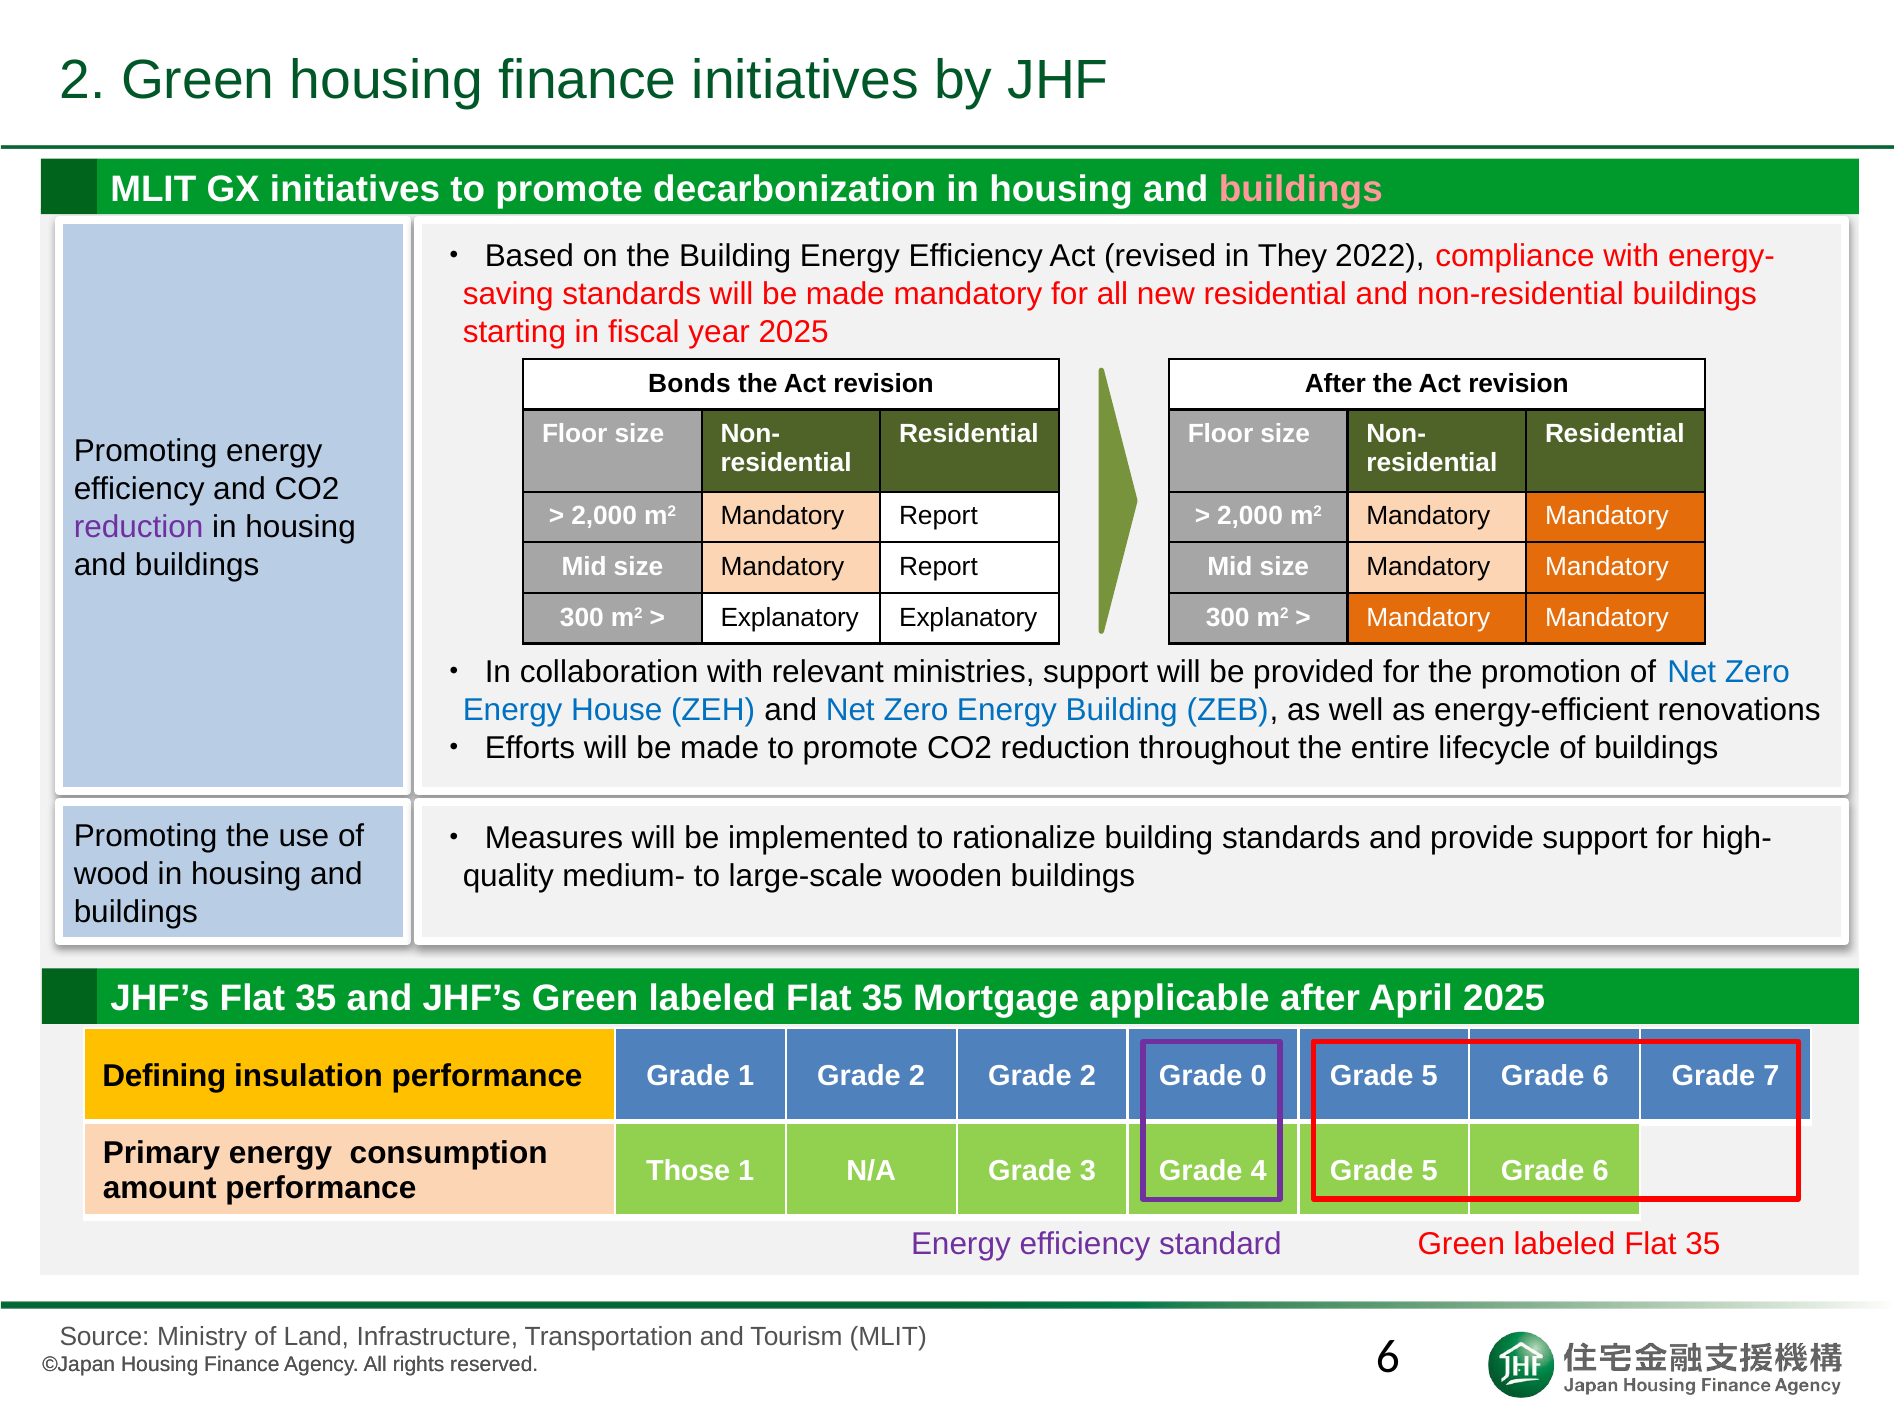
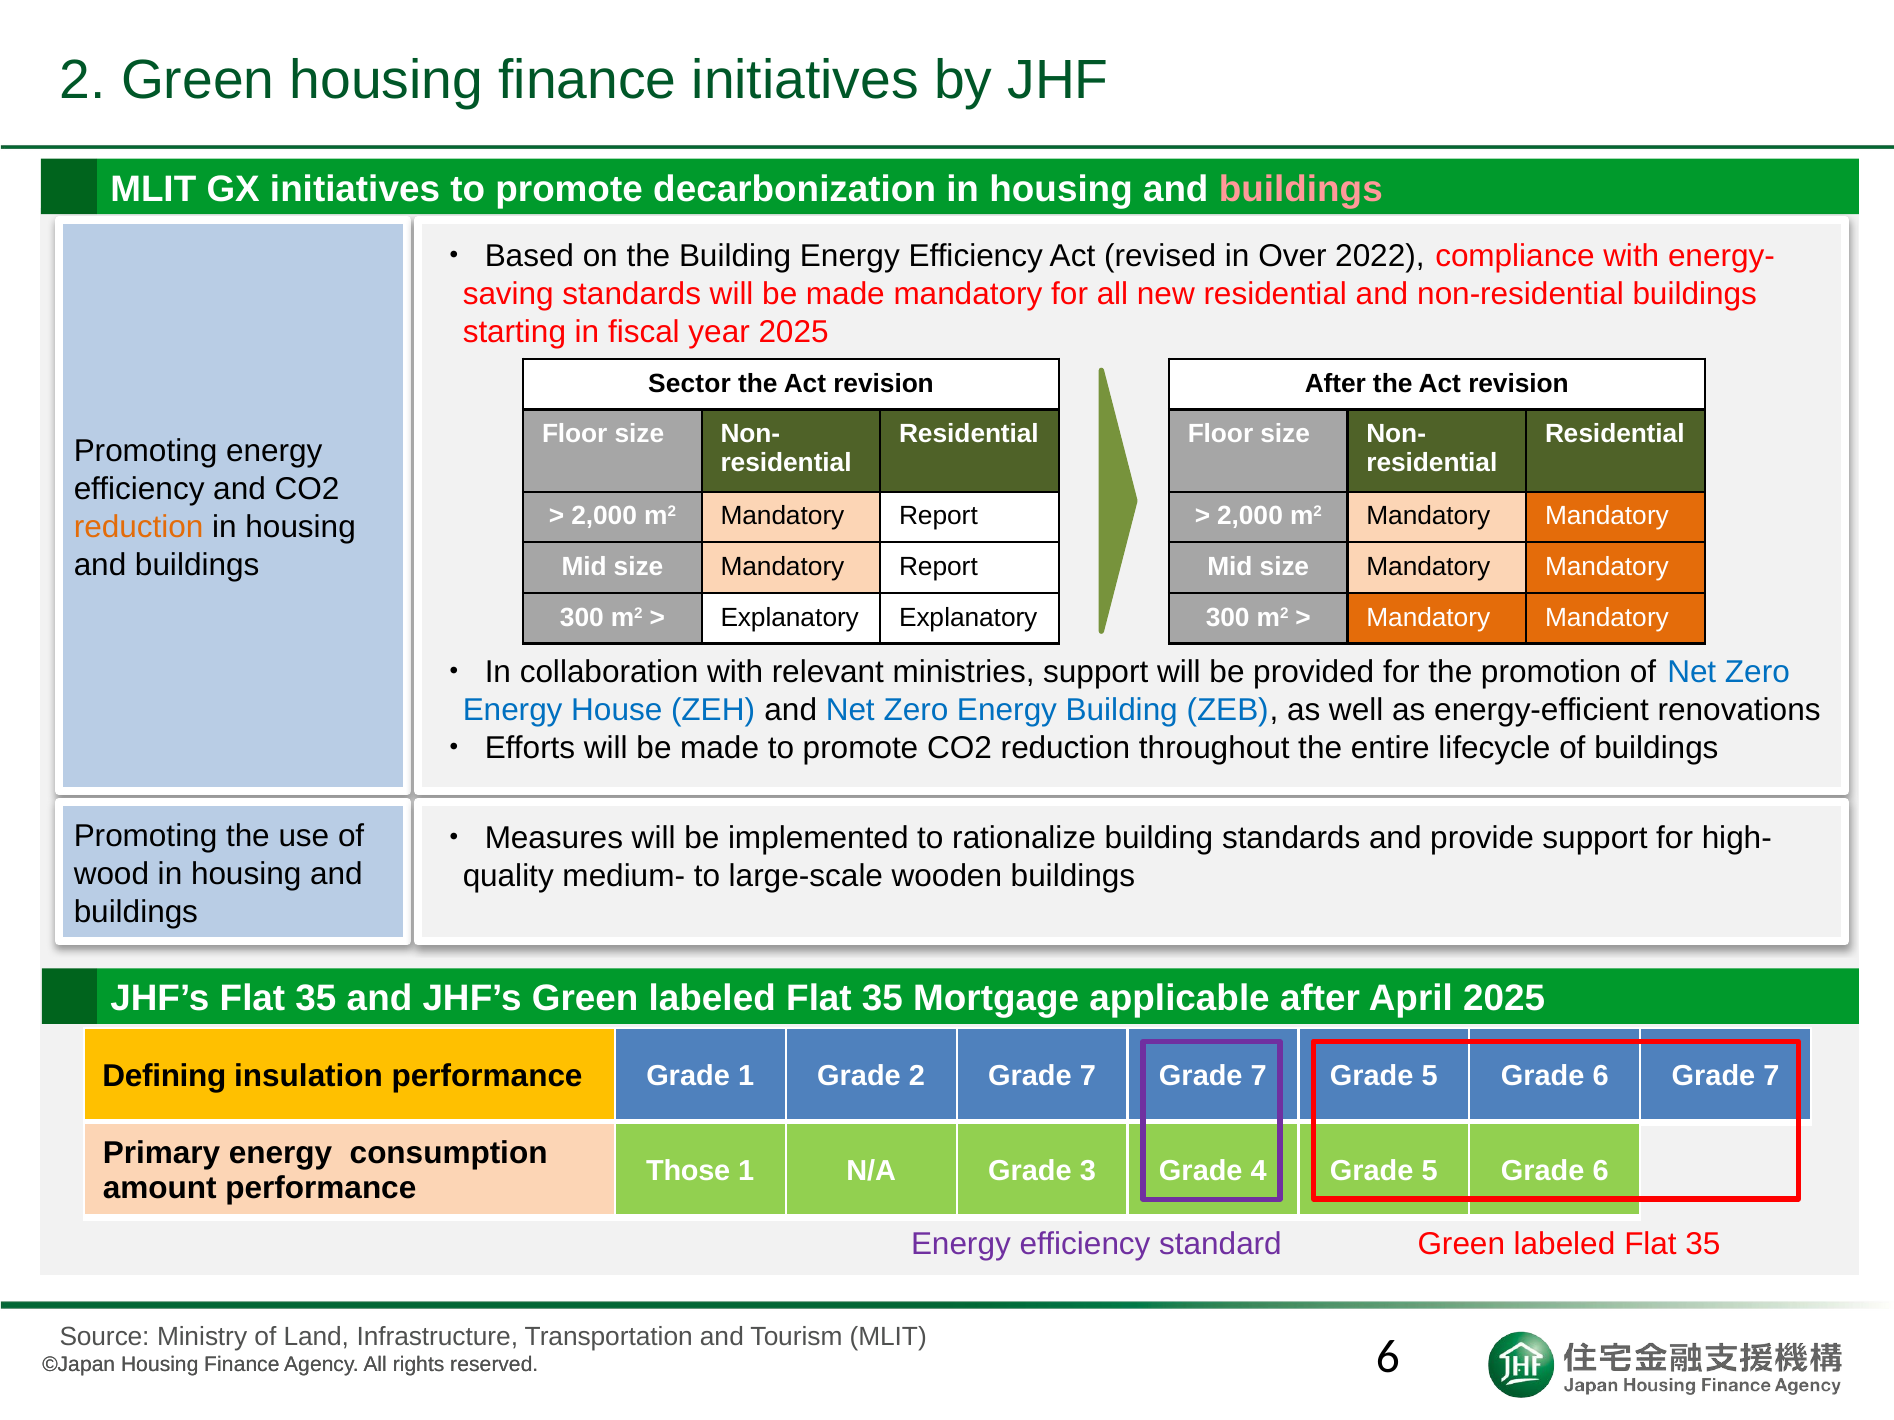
They: They -> Over (1292, 256)
Bonds: Bonds -> Sector (689, 383)
reduction colour: purple -> orange (139, 527)
2 Grade 2: 2 -> 7 (1088, 1076)
0: 0 -> 7 (1259, 1076)
